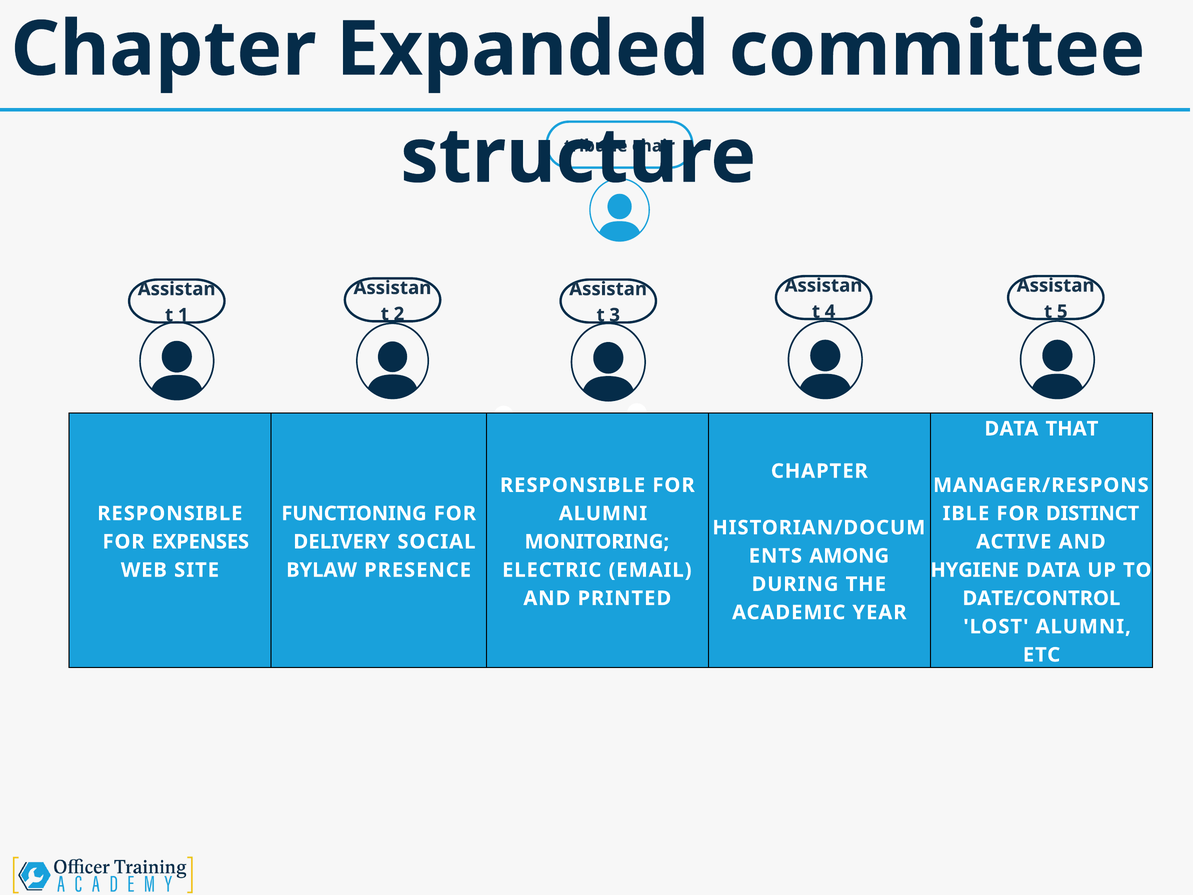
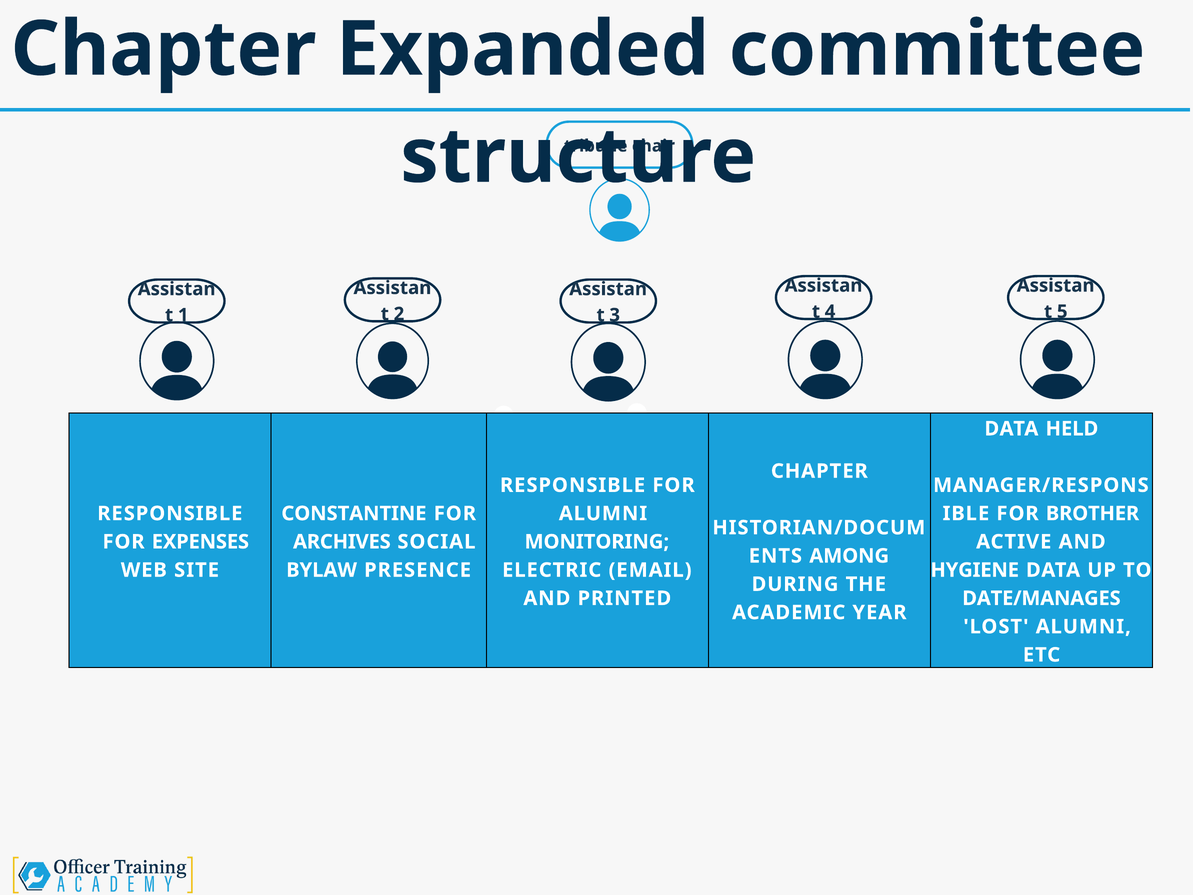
THAT: THAT -> HELD (1072, 429)
FUNCTIONING: FUNCTIONING -> CONSTANTINE (354, 513)
DISTINCT: DISTINCT -> BROTHER (1093, 513)
DELIVERY: DELIVERY -> ARCHIVES (342, 542)
DATE/CONTROL: DATE/CONTROL -> DATE/MANAGES (1041, 598)
